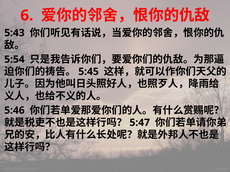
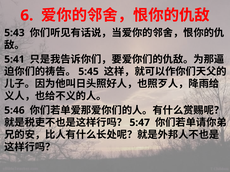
5:54: 5:54 -> 5:41 (14, 60)
